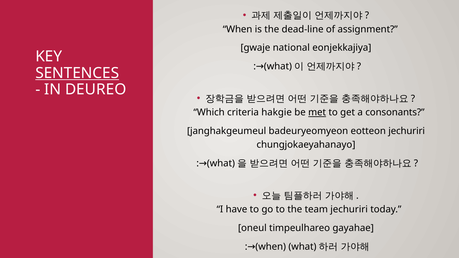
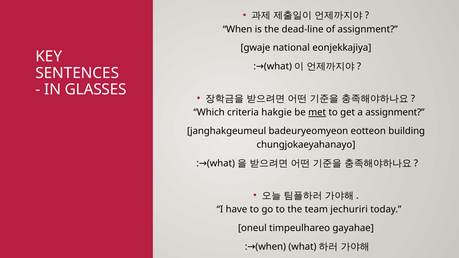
SENTENCES underline: present -> none (77, 73)
DEUREO: DEUREO -> GLASSES (96, 90)
a consonants: consonants -> assignment (395, 113)
eotteon jechuriri: jechuriri -> building (407, 131)
